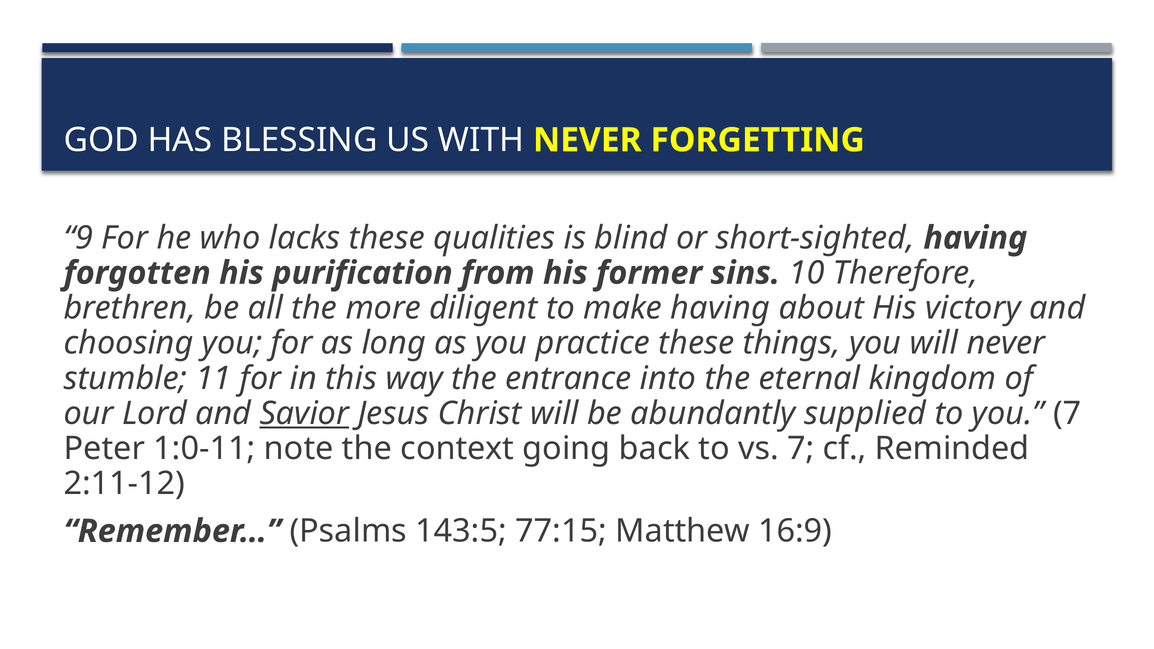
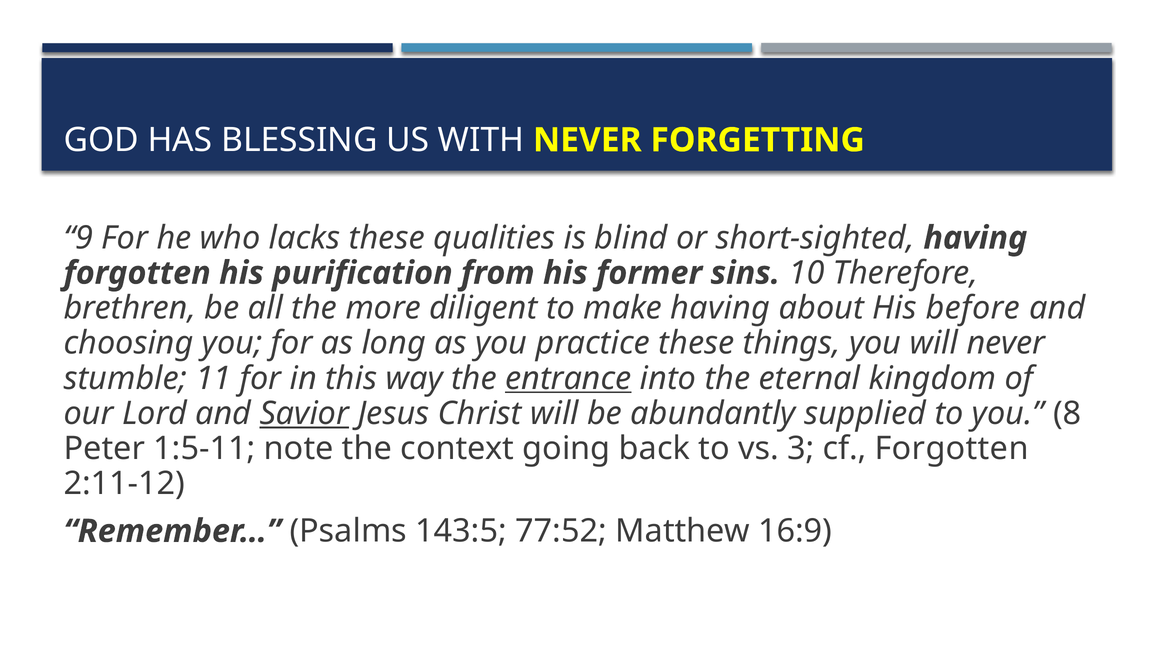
victory: victory -> before (973, 308)
entrance underline: none -> present (568, 378)
you 7: 7 -> 8 (1067, 413)
1:0-11: 1:0-11 -> 1:5-11 (204, 449)
vs 7: 7 -> 3 (801, 449)
cf Reminded: Reminded -> Forgotten (952, 449)
77:15: 77:15 -> 77:52 (561, 531)
